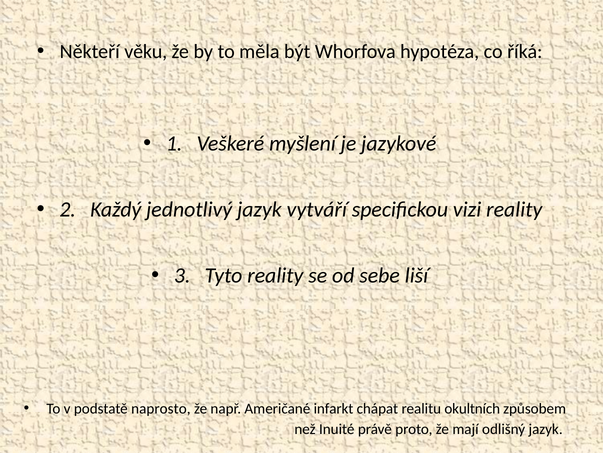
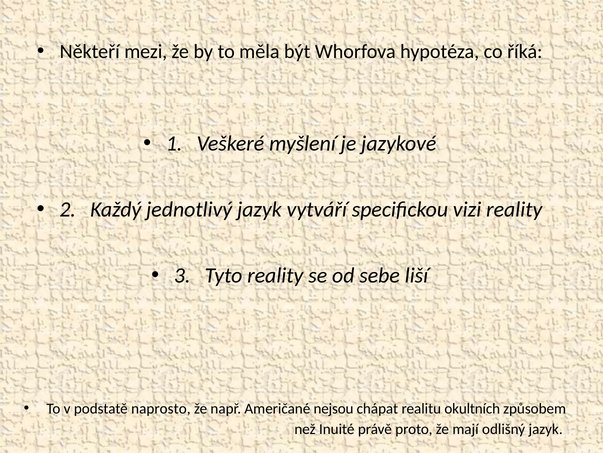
věku: věku -> mezi (146, 52)
infarkt: infarkt -> nejsou (334, 408)
